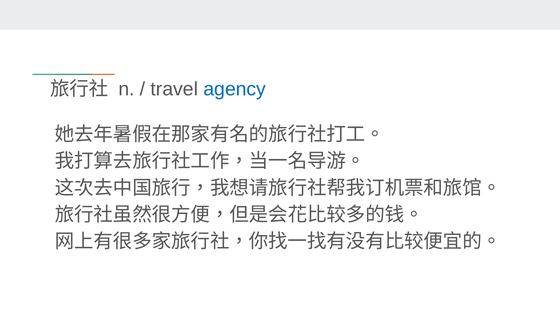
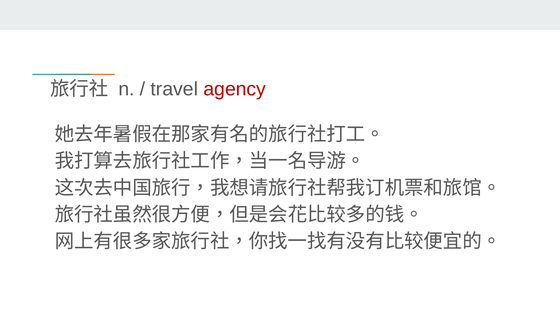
agency colour: blue -> red (235, 89)
